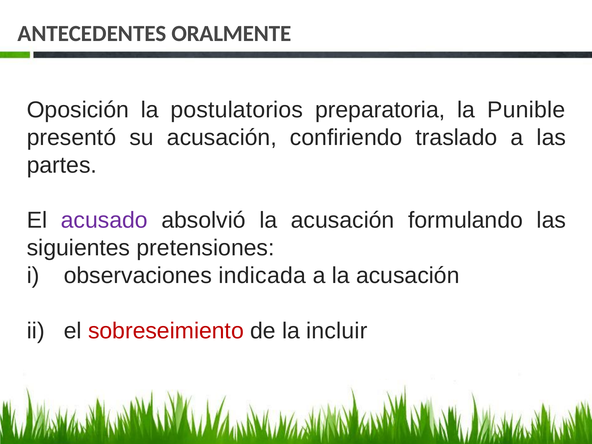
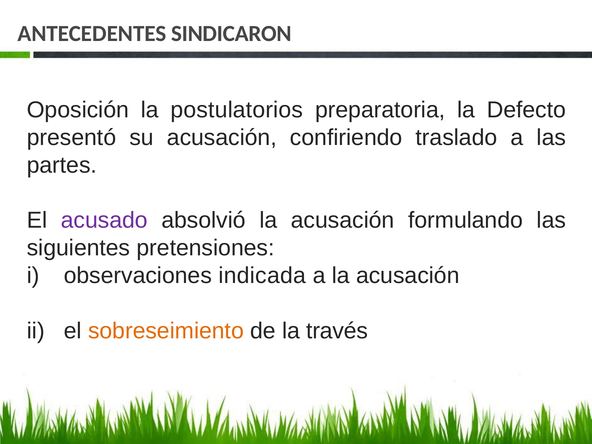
ORALMENTE: ORALMENTE -> SINDICARON (231, 34)
Punible: Punible -> Defecto (526, 110)
sobreseimiento colour: red -> orange (166, 331)
incluir: incluir -> través (337, 331)
